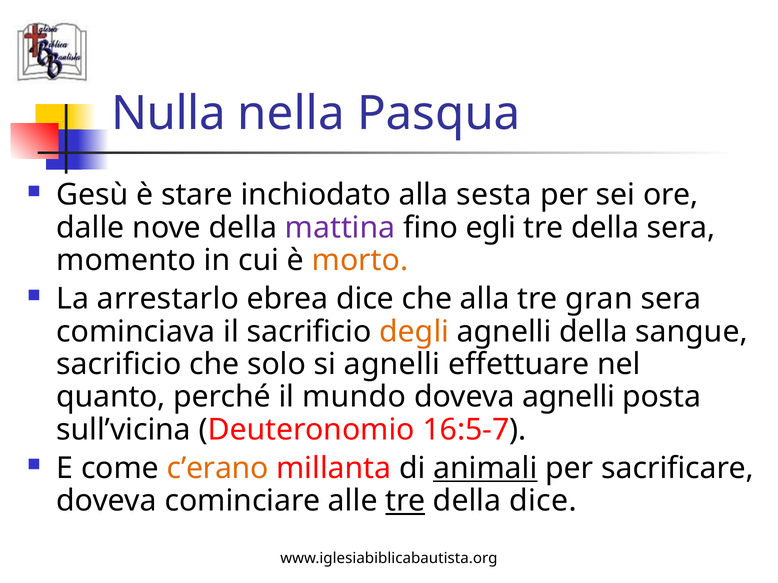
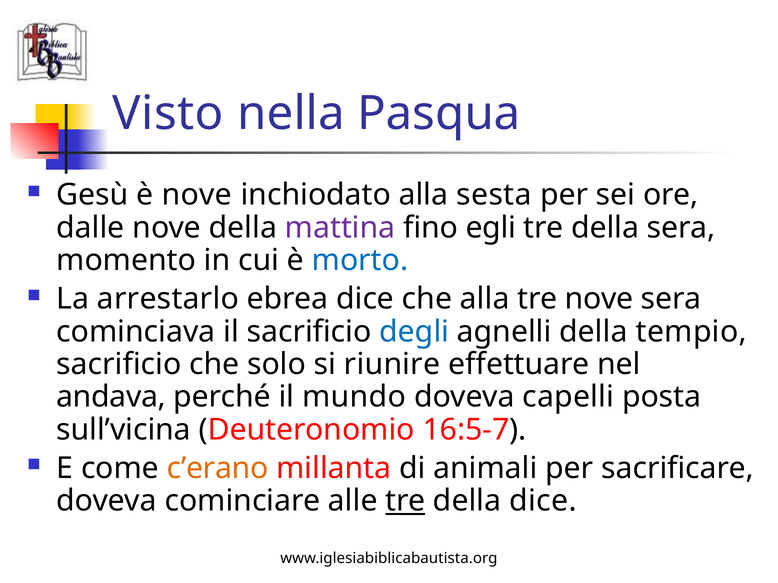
Nulla: Nulla -> Visto (168, 114)
è stare: stare -> nove (197, 195)
morto colour: orange -> blue (360, 260)
tre gran: gran -> nove (599, 299)
degli colour: orange -> blue (414, 332)
sangue: sangue -> tempio (691, 332)
si agnelli: agnelli -> riunire (392, 365)
quanto: quanto -> andava (111, 397)
doveva agnelli: agnelli -> capelli (568, 397)
animali underline: present -> none (485, 469)
